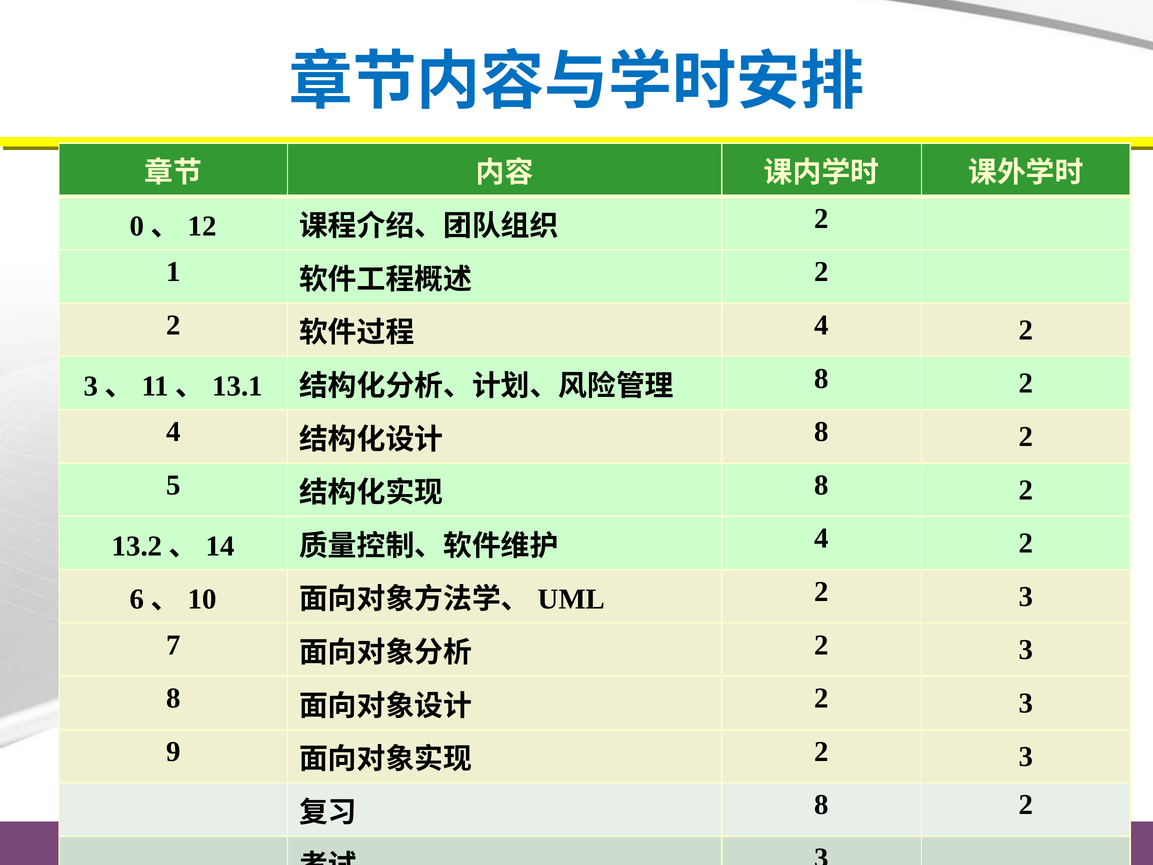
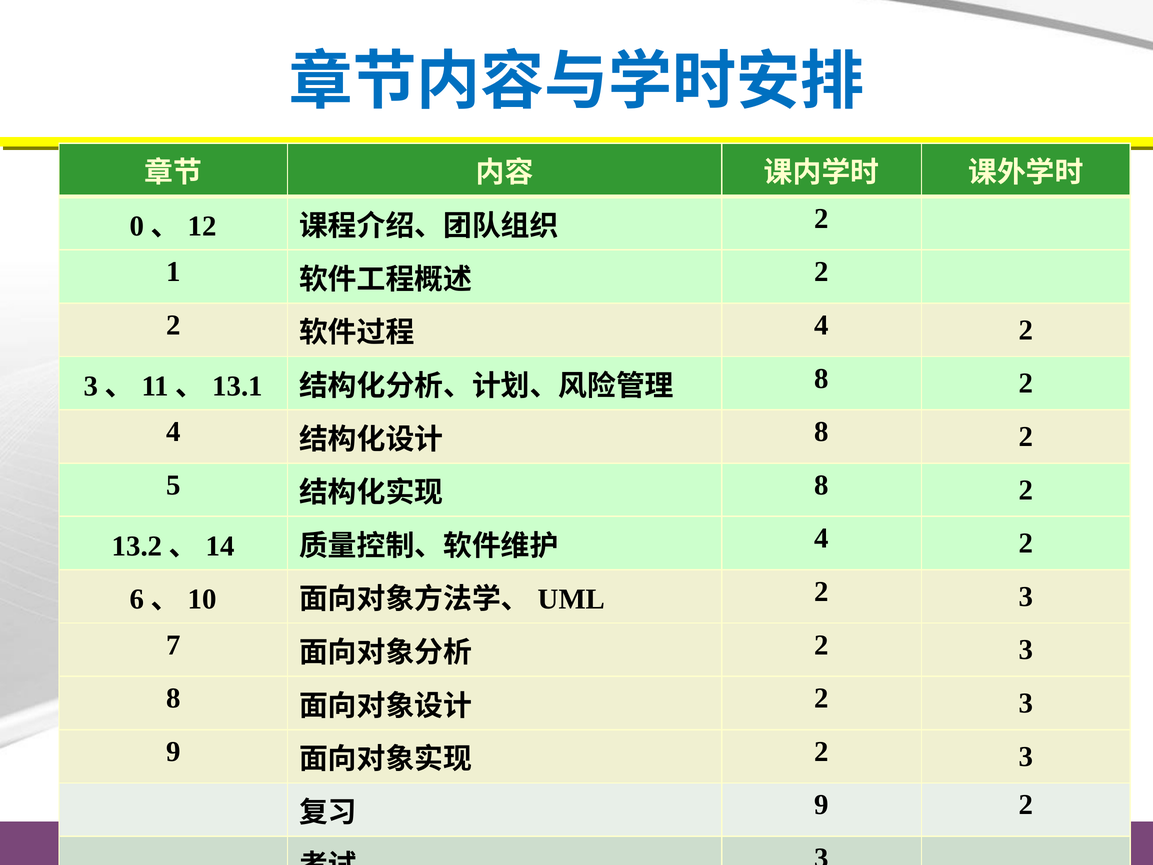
8: 8 -> 9 (822, 805)
